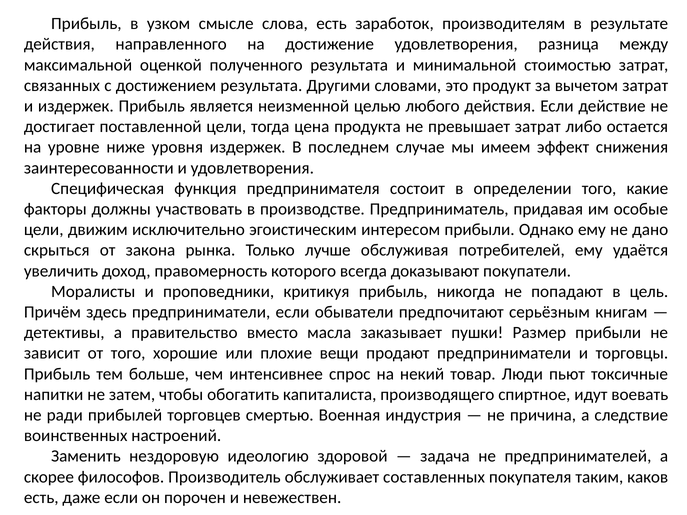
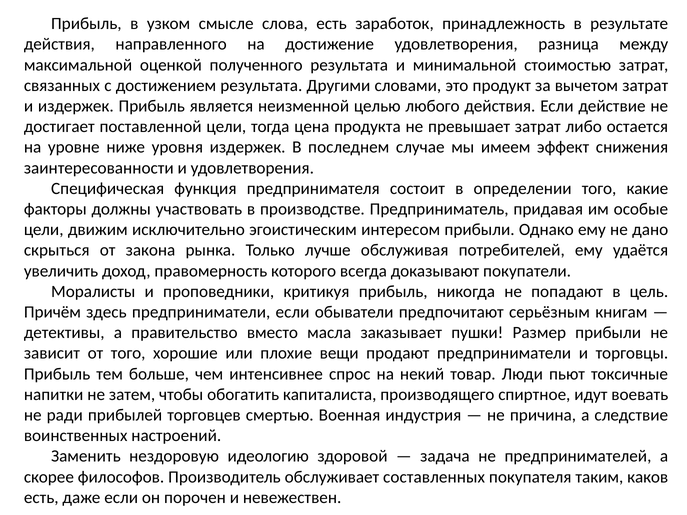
производителям: производителям -> принадлежность (504, 24)
